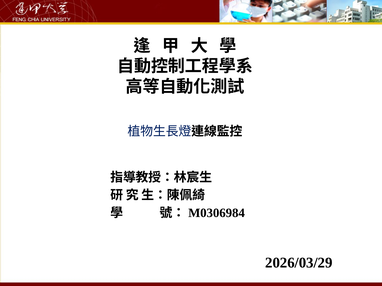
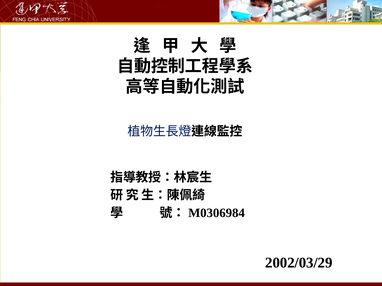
2026/03/29: 2026/03/29 -> 2002/03/29 (299, 263)
